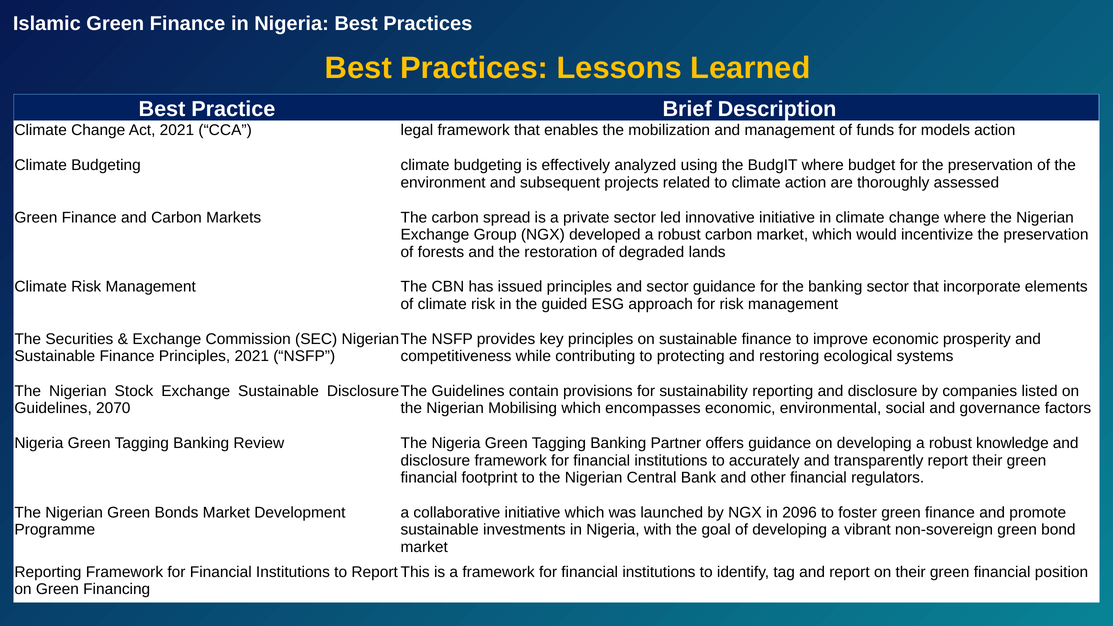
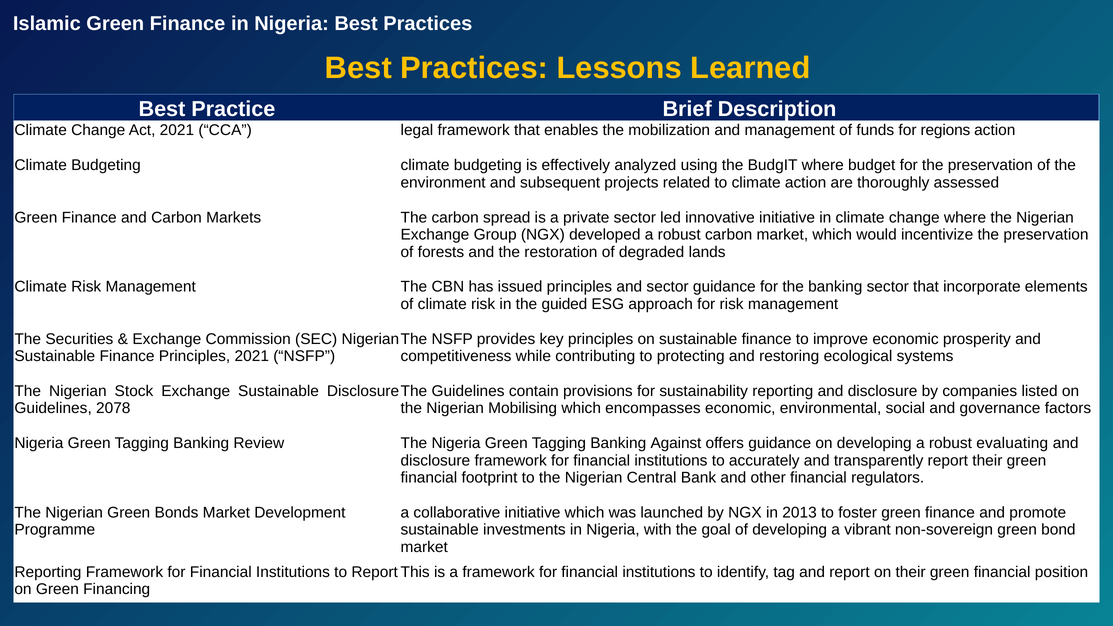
models: models -> regions (945, 130)
2070: 2070 -> 2078 (113, 408)
Partner: Partner -> Against (676, 443)
knowledge: knowledge -> evaluating (1012, 443)
2096: 2096 -> 2013 (800, 513)
